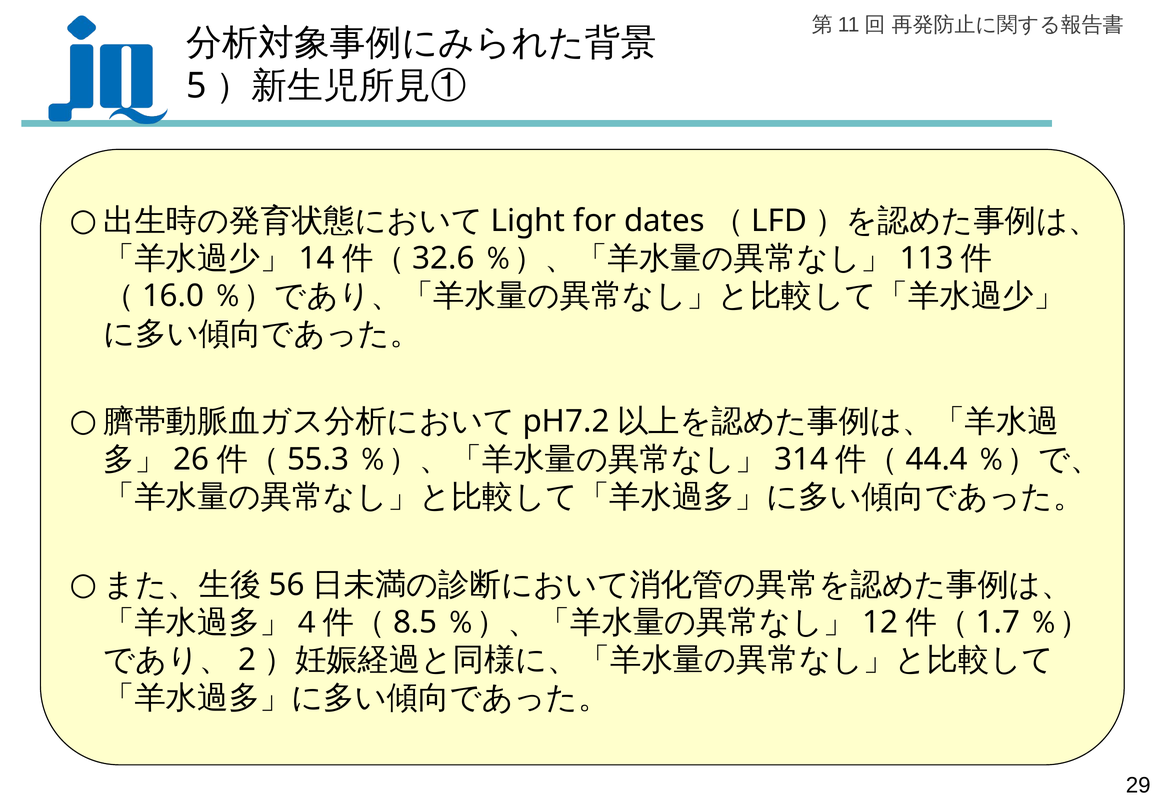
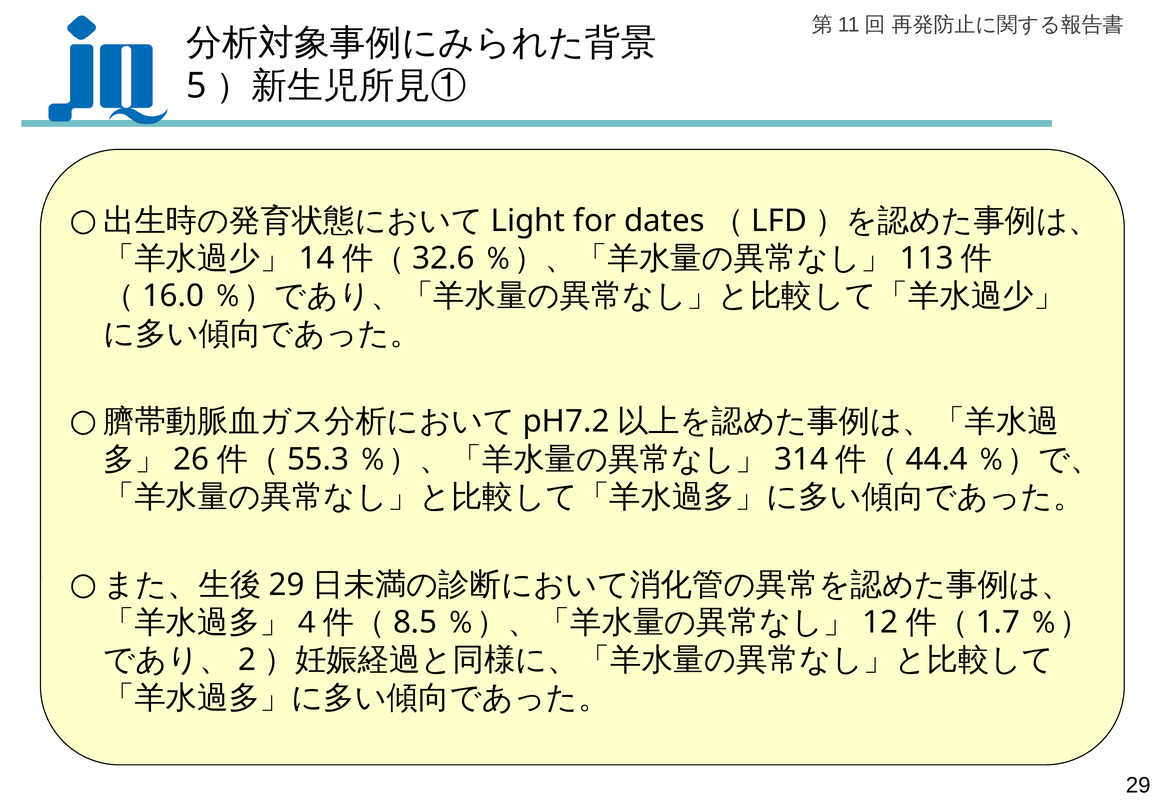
56: 56 -> 29 (287, 585)
